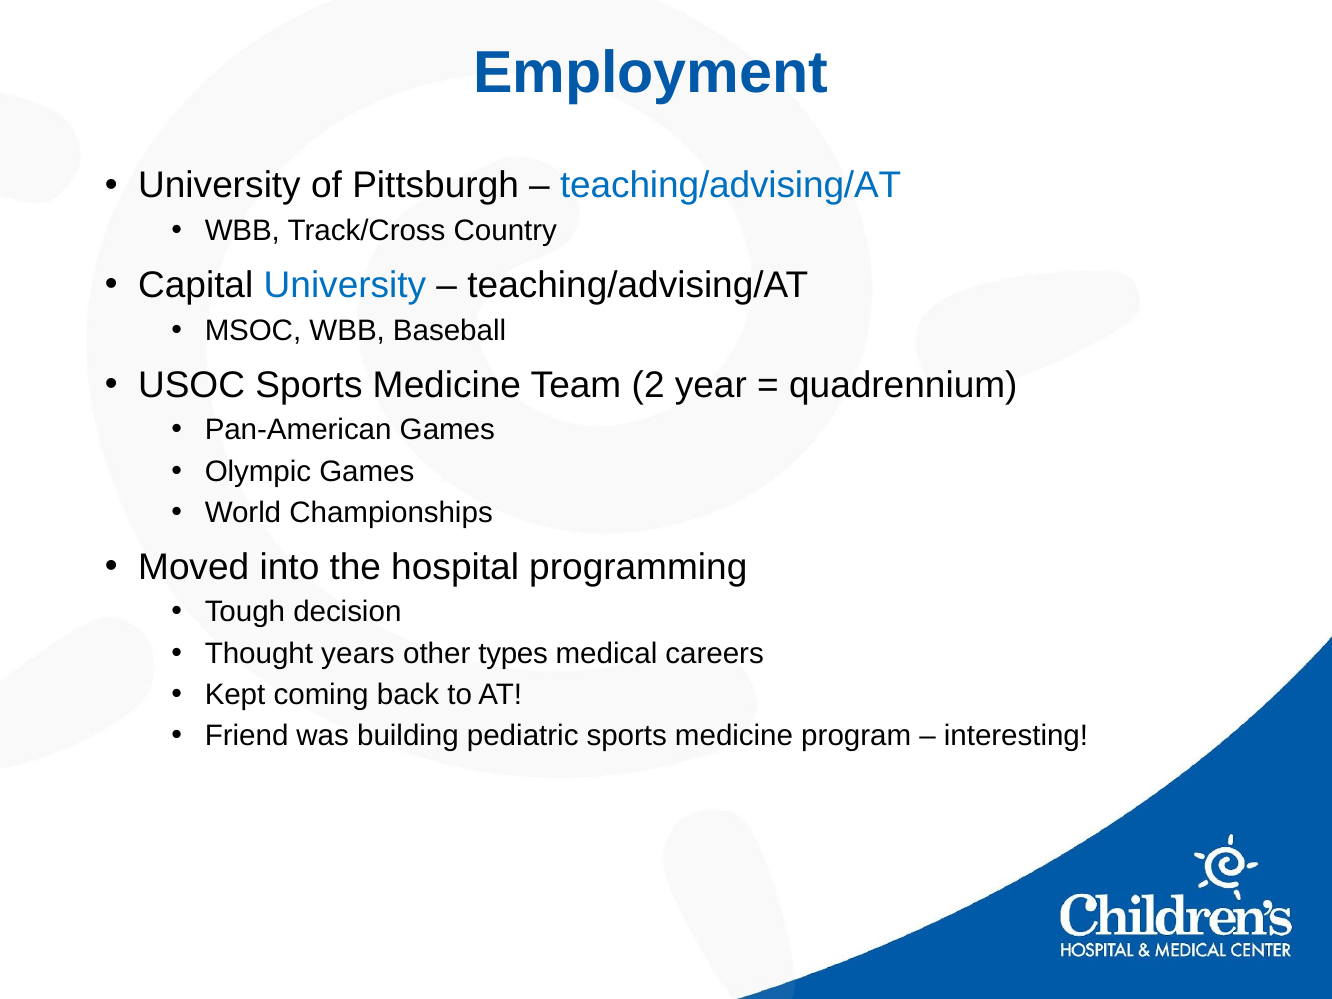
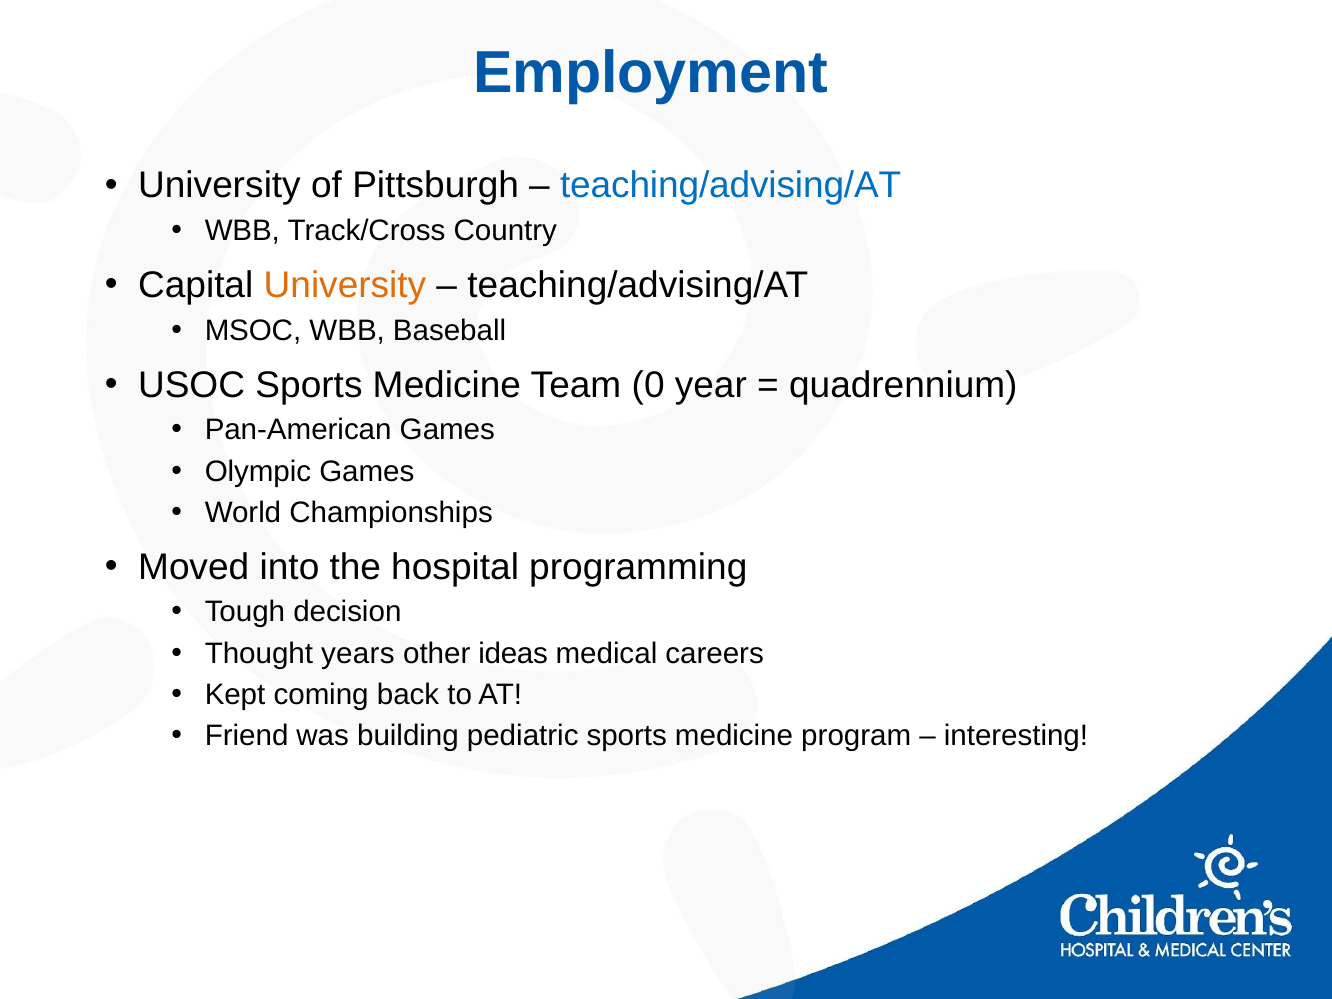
University colour: blue -> orange (345, 285)
2: 2 -> 0 (648, 385)
types: types -> ideas (513, 653)
